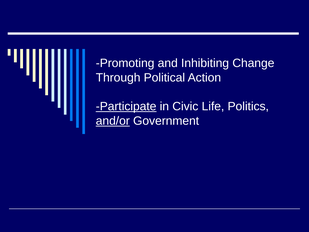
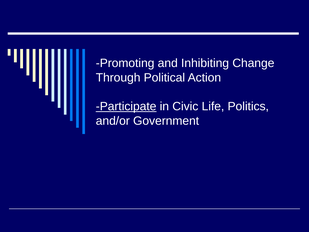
and/or underline: present -> none (113, 121)
